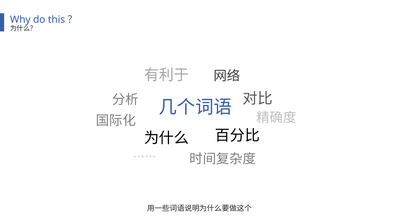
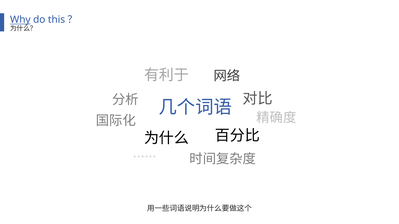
Why underline: none -> present (20, 20)
